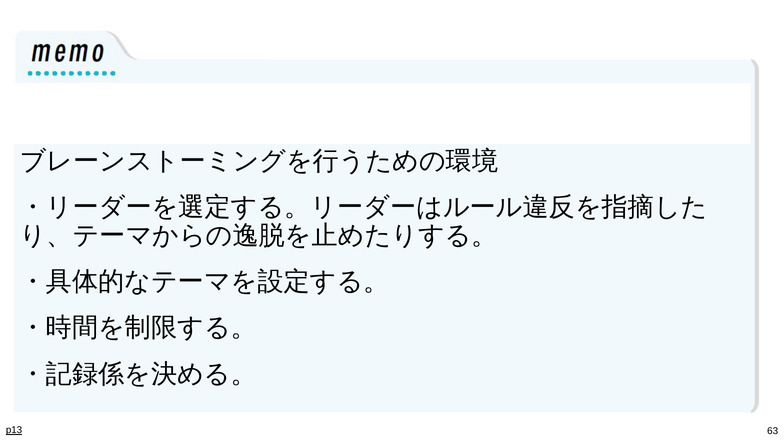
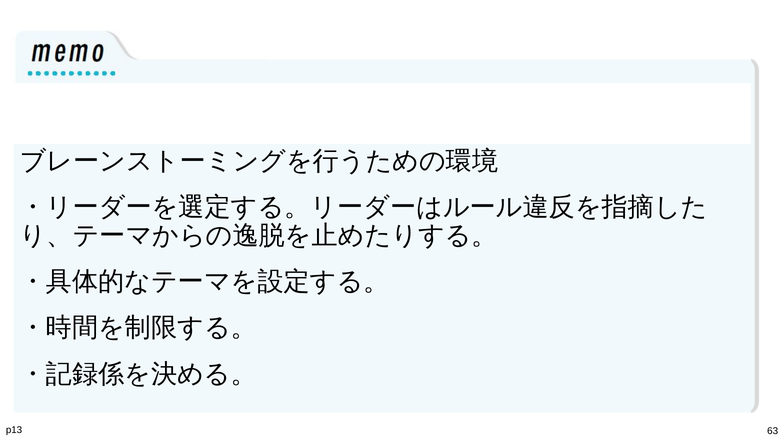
p13 underline: present -> none (14, 430)
